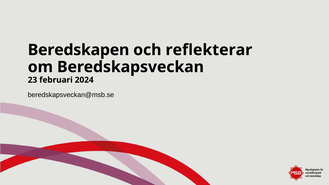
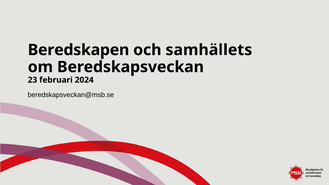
reflekterar: reflekterar -> samhällets (209, 50)
